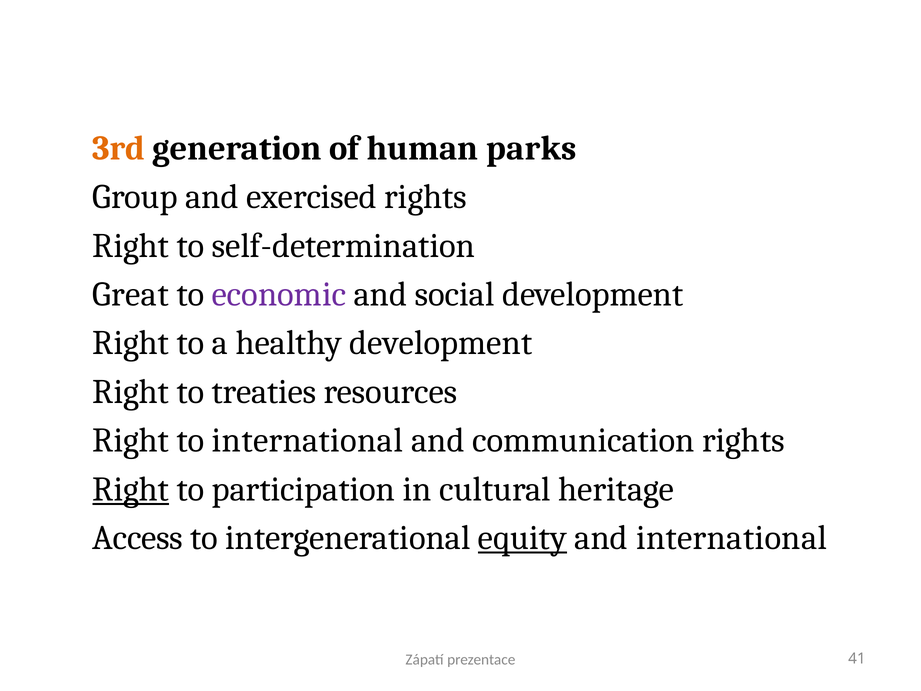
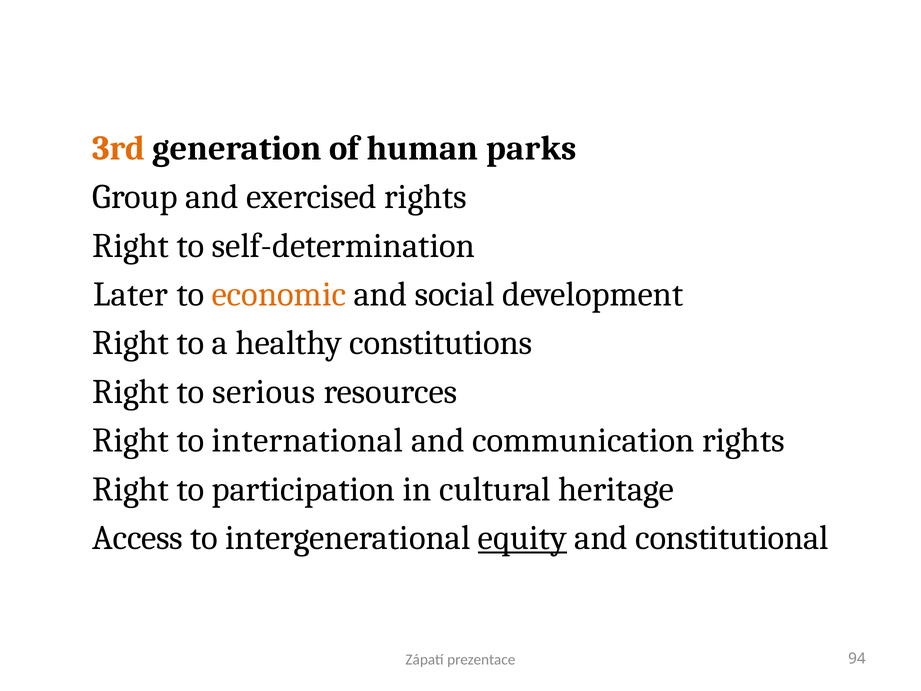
Great: Great -> Later (131, 294)
economic colour: purple -> orange (279, 294)
healthy development: development -> constitutions (441, 343)
treaties: treaties -> serious (264, 392)
Right underline: present -> none (131, 489)
and international: international -> constitutional (732, 538)
41: 41 -> 94 (857, 658)
